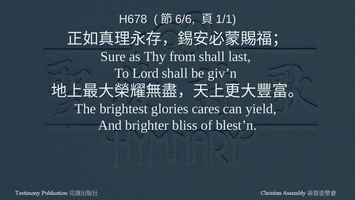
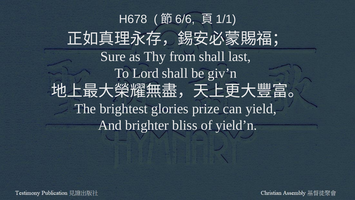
cares: cares -> prize (206, 109)
blest’n: blest’n -> yield’n (236, 125)
